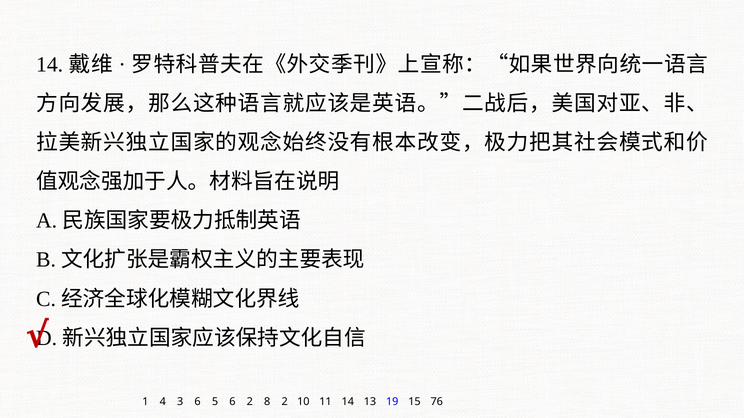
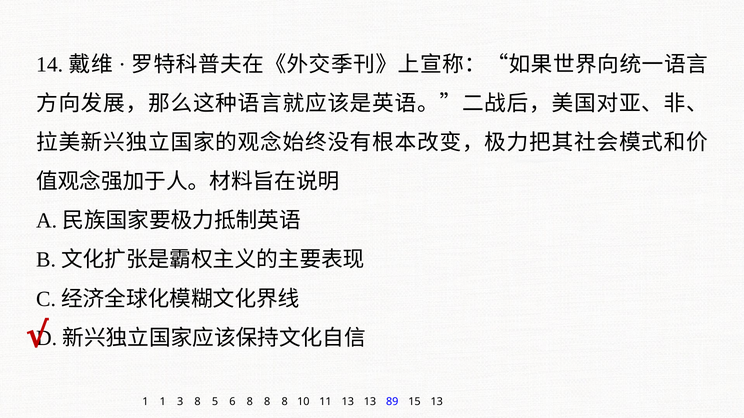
1 4: 4 -> 1 (163, 402)
3 6: 6 -> 8 (198, 402)
6 2: 2 -> 8 (250, 402)
2: 2 -> 8 (285, 402)
11 14: 14 -> 13 (348, 402)
19: 19 -> 89 (392, 402)
15 76: 76 -> 13 (437, 402)
